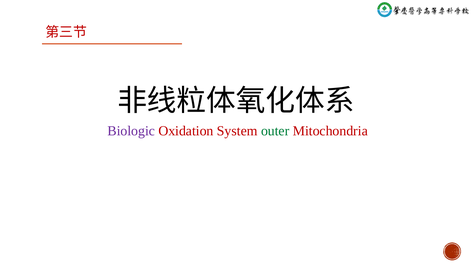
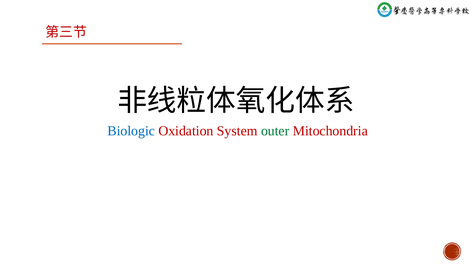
Biologic colour: purple -> blue (131, 131)
